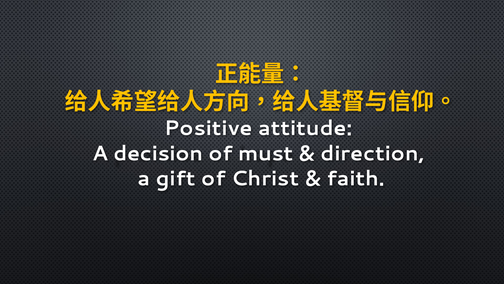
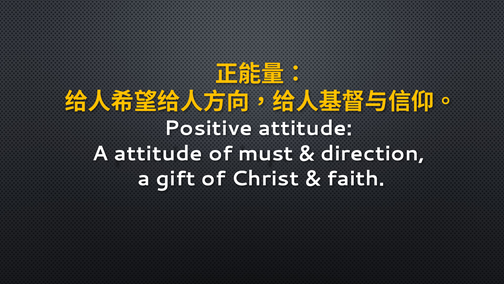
A decision: decision -> attitude (158, 153)
